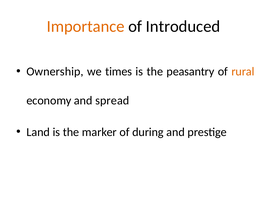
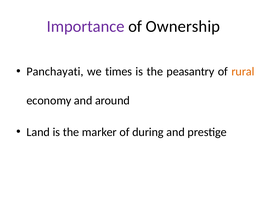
Importance colour: orange -> purple (86, 26)
Introduced: Introduced -> Ownership (183, 26)
Ownership: Ownership -> Panchayati (55, 71)
spread: spread -> around (112, 100)
